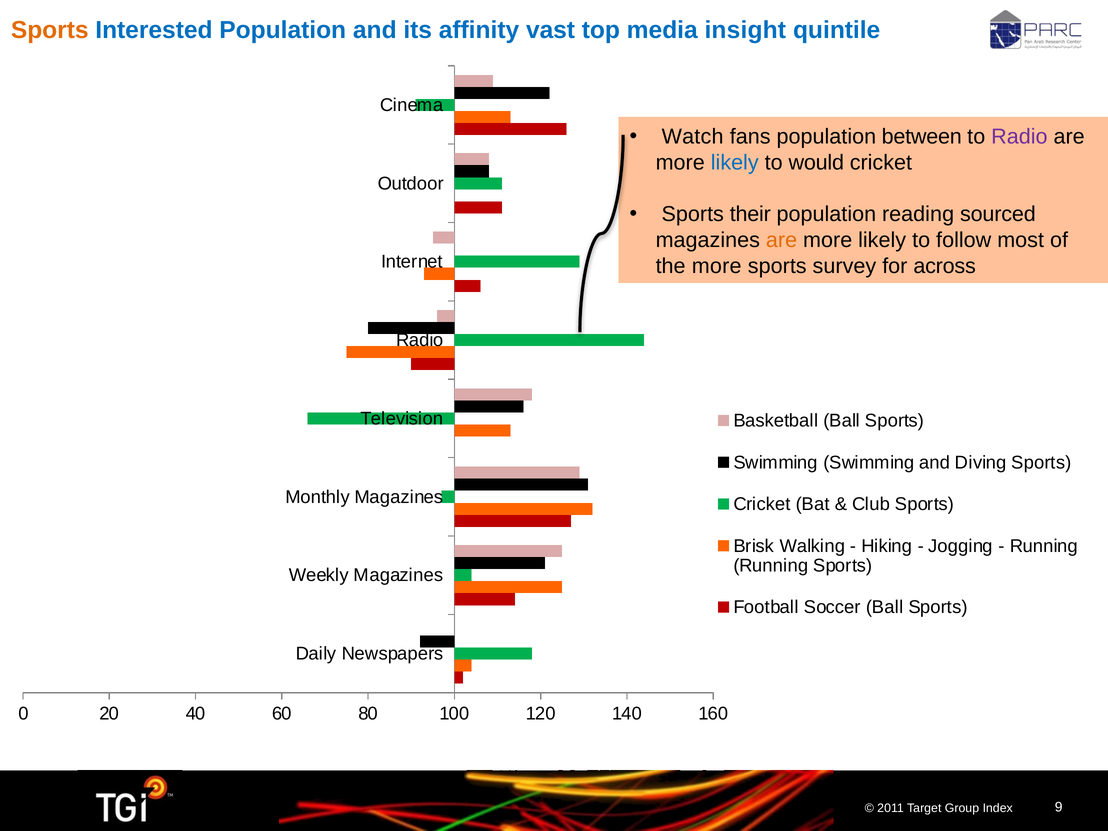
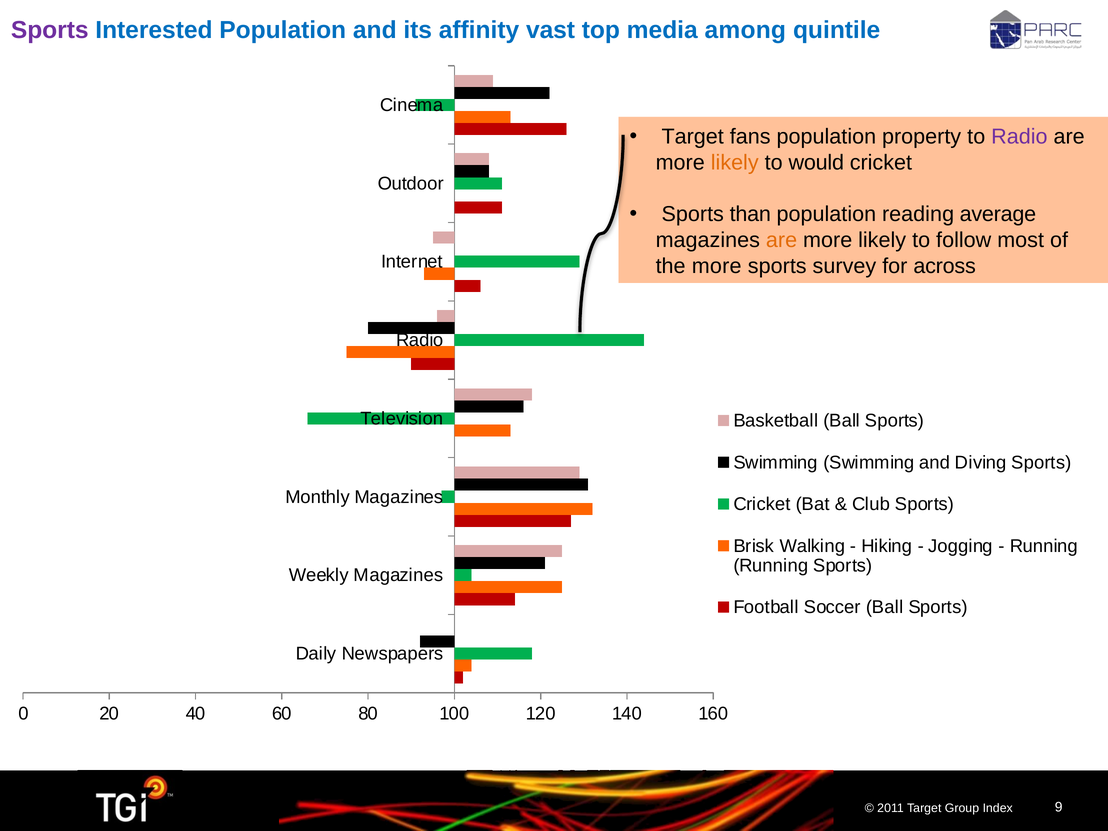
Sports colour: orange -> purple (50, 30)
insight: insight -> among (745, 30)
Watch: Watch -> Target (693, 137)
between: between -> property (922, 137)
likely colour: blue -> orange (735, 163)
their: their -> than (750, 214)
sourced: sourced -> average (998, 214)
